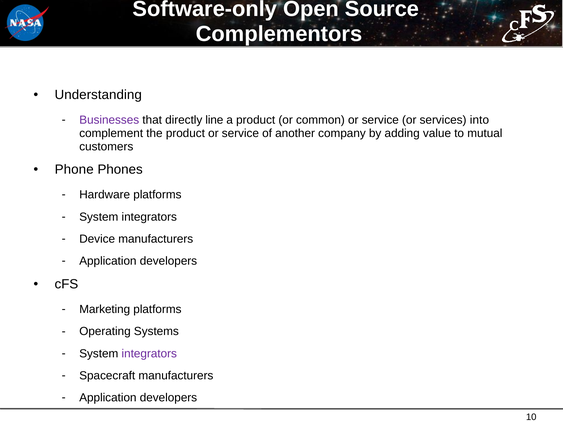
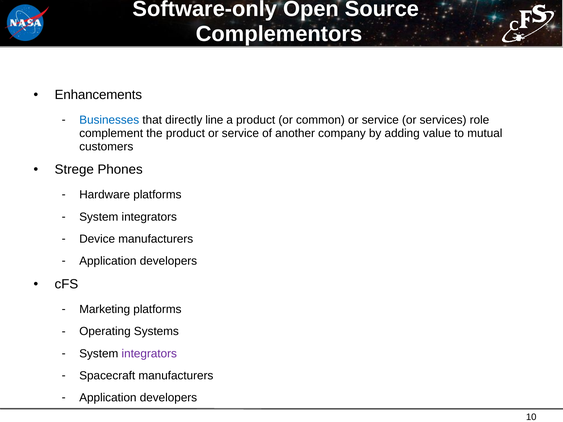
Understanding: Understanding -> Enhancements (98, 95)
Businesses colour: purple -> blue (109, 120)
into: into -> role (479, 120)
Phone: Phone -> Strege (74, 170)
